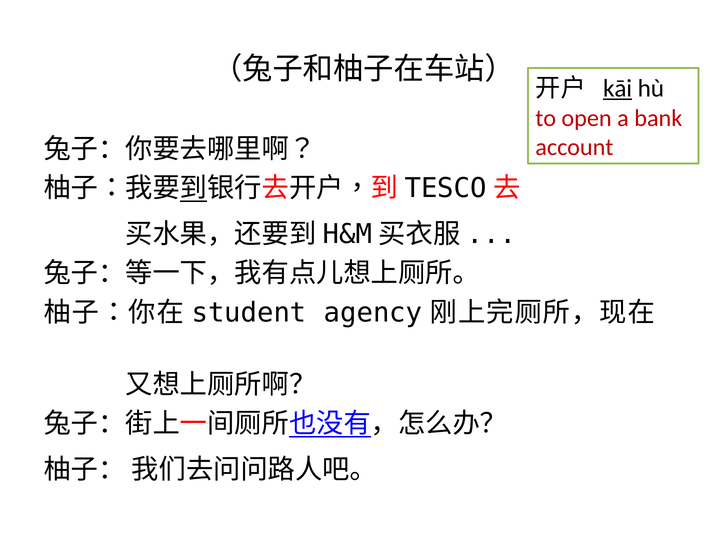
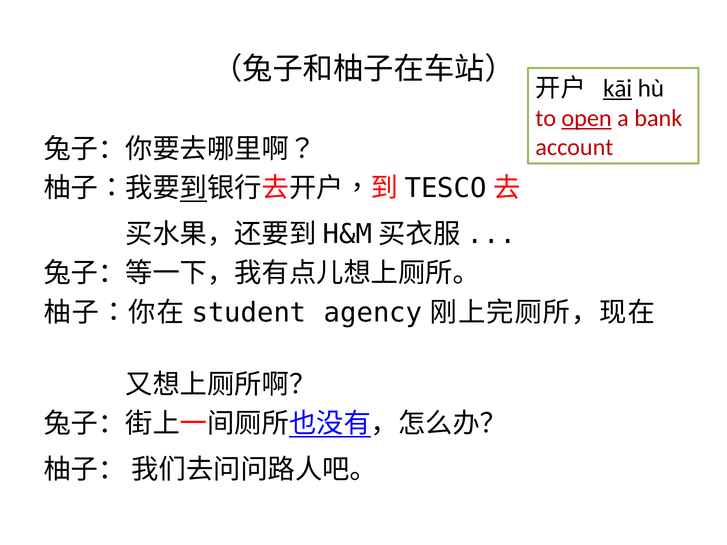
open underline: none -> present (587, 118)
